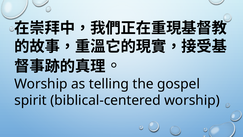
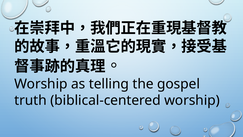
spirit: spirit -> truth (30, 100)
